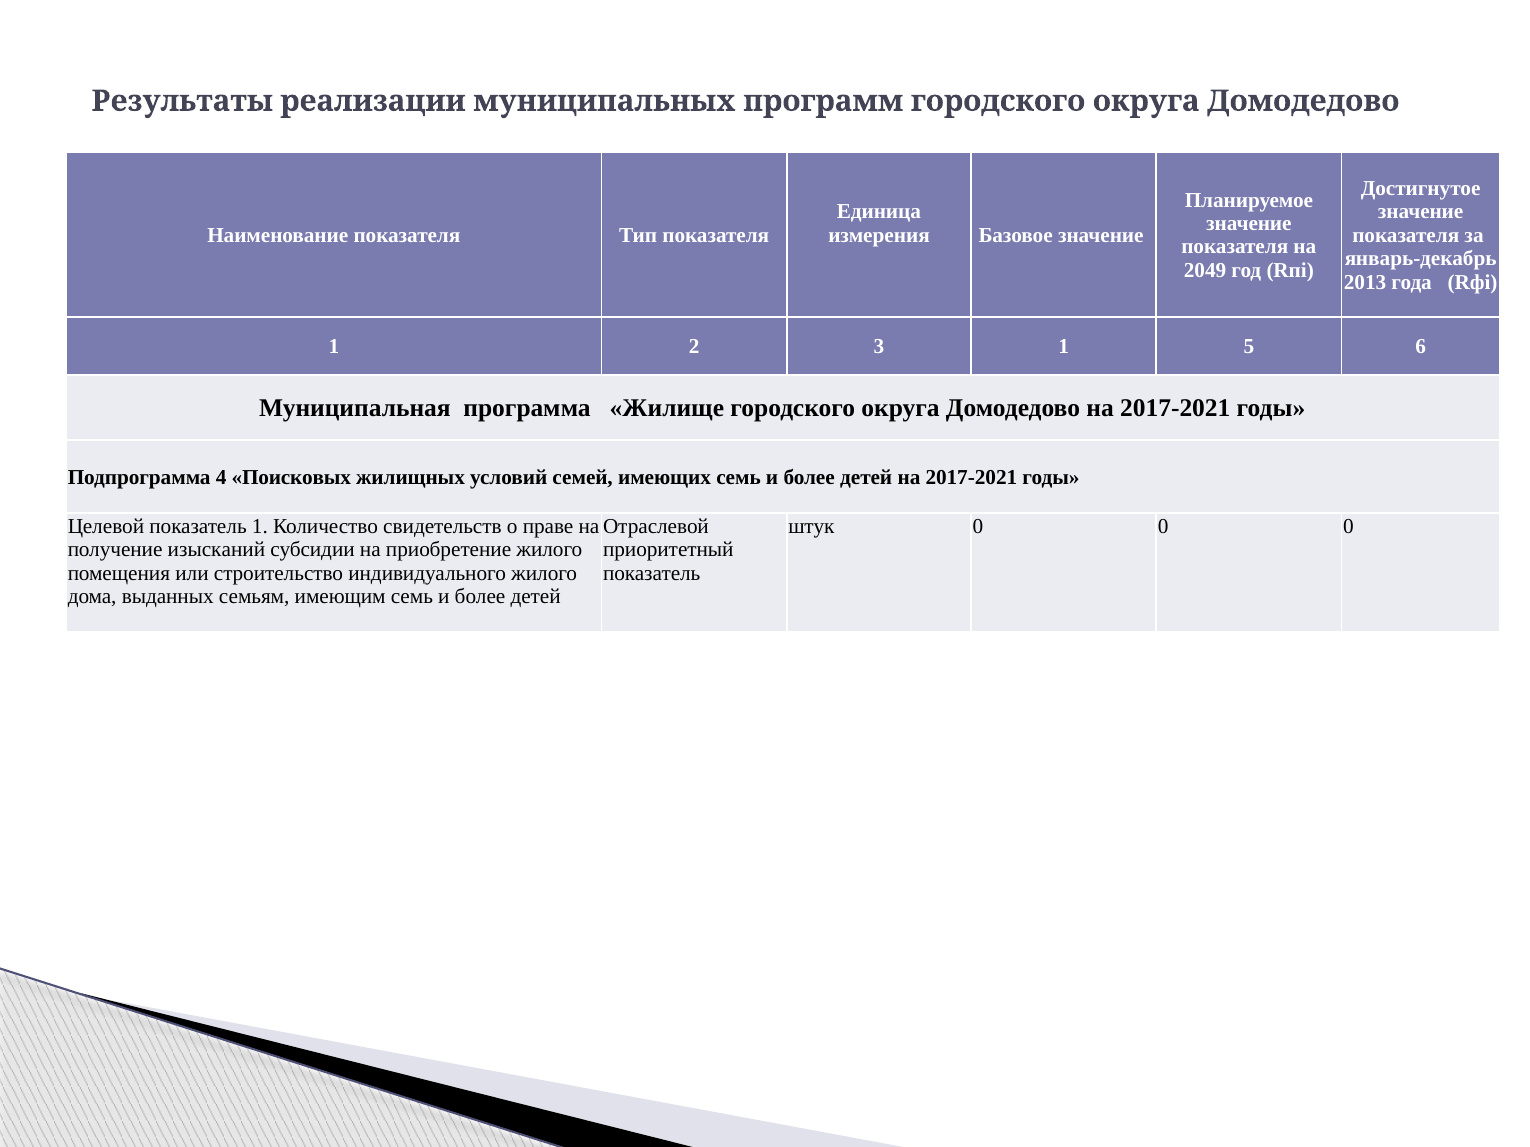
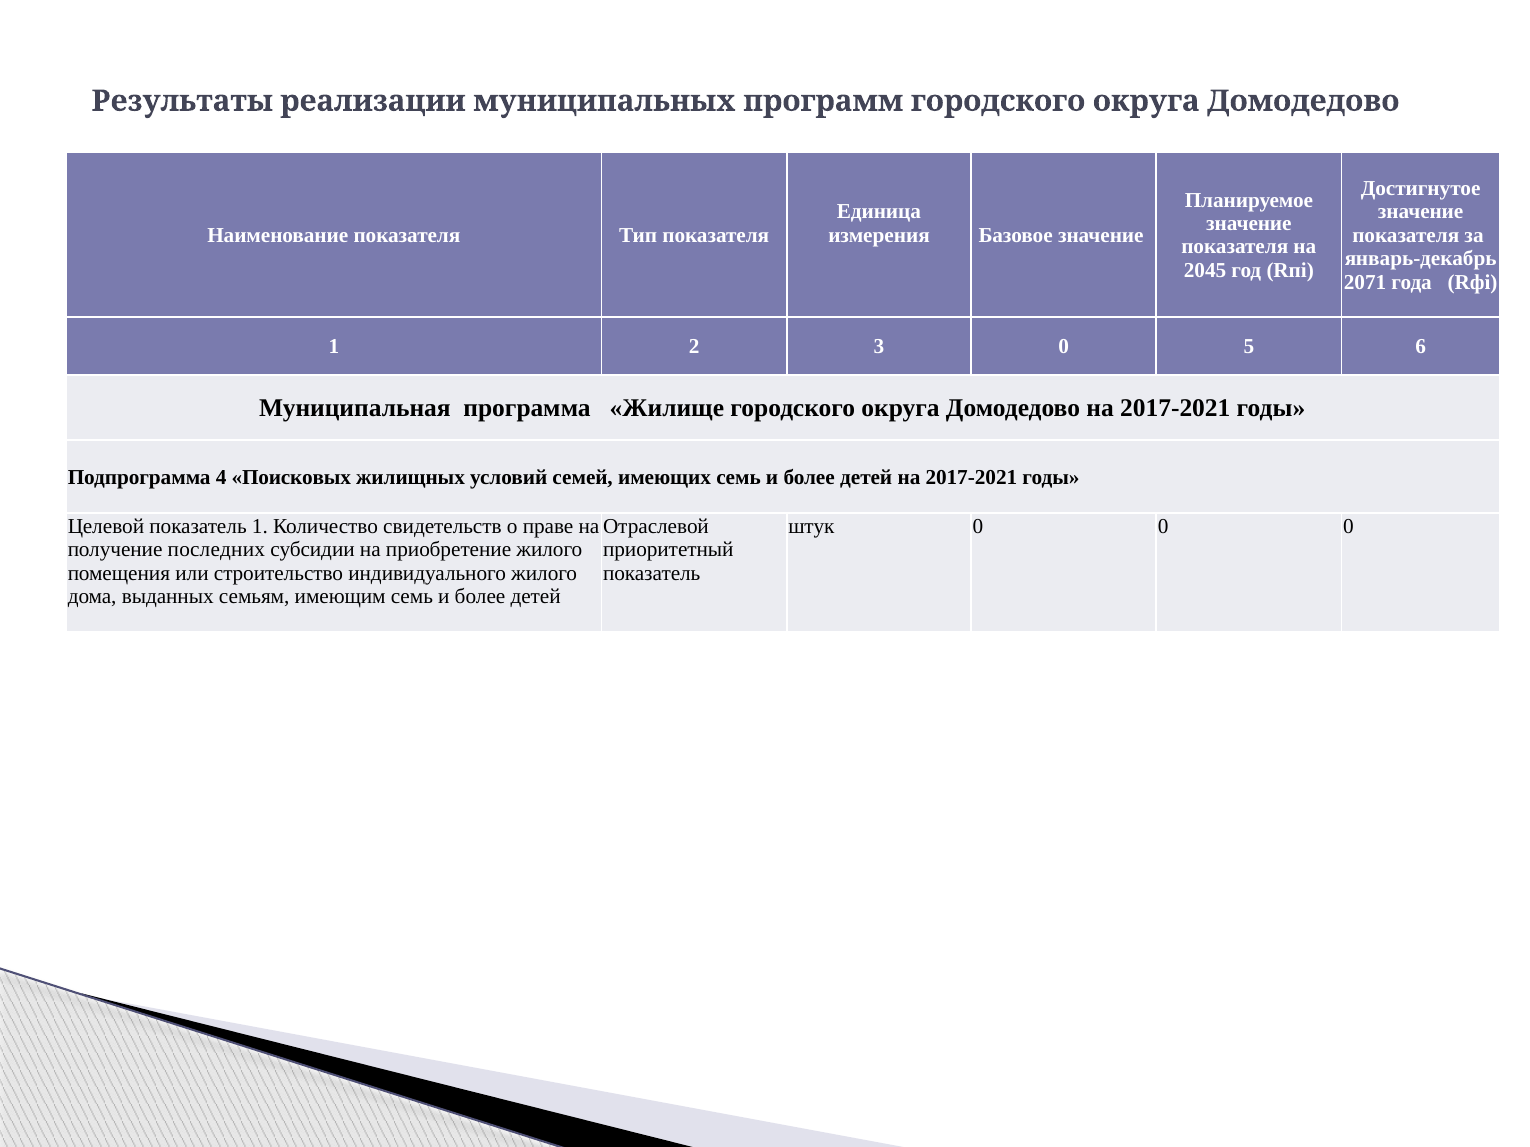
2049: 2049 -> 2045 (1205, 270)
2013: 2013 -> 2071 (1365, 282)
3 1: 1 -> 0 (1064, 347)
изысканий: изысканий -> последних (216, 550)
